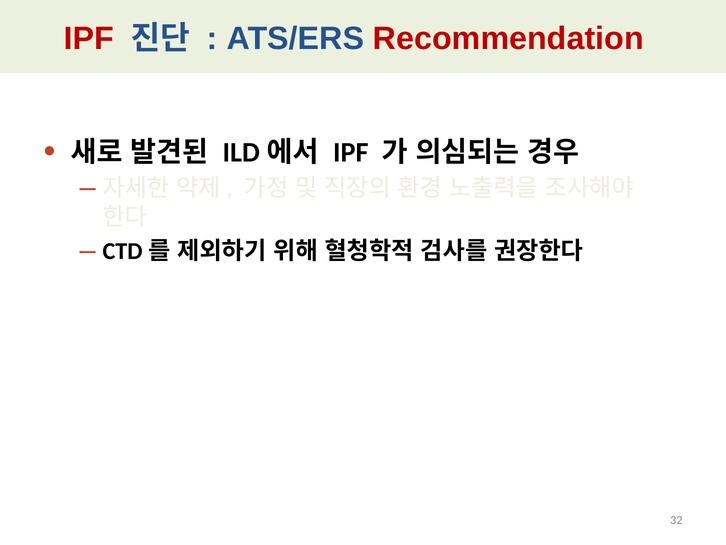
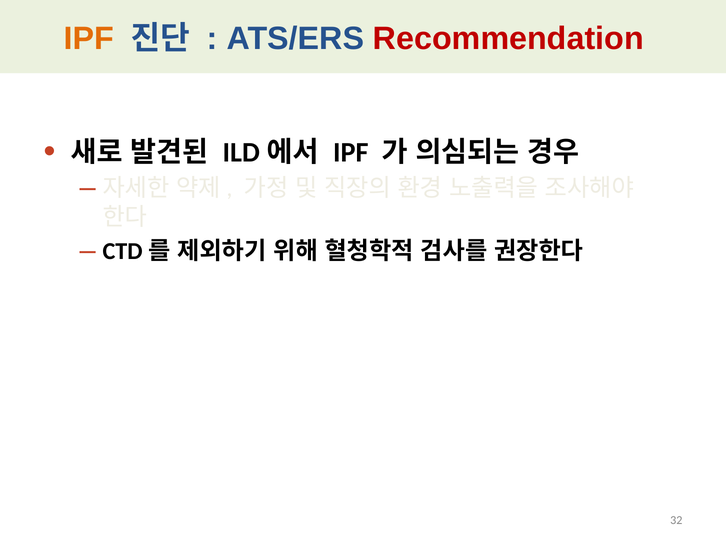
IPF colour: red -> orange (89, 39)
